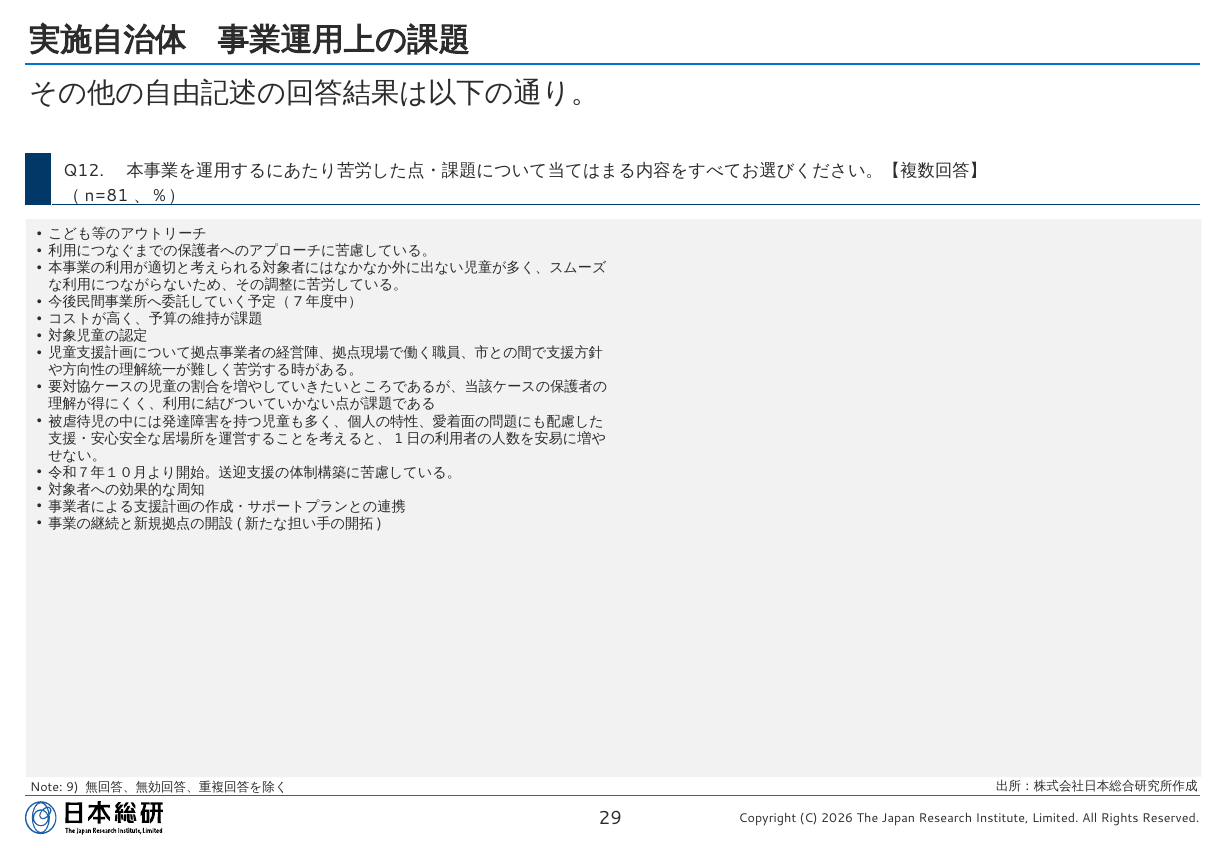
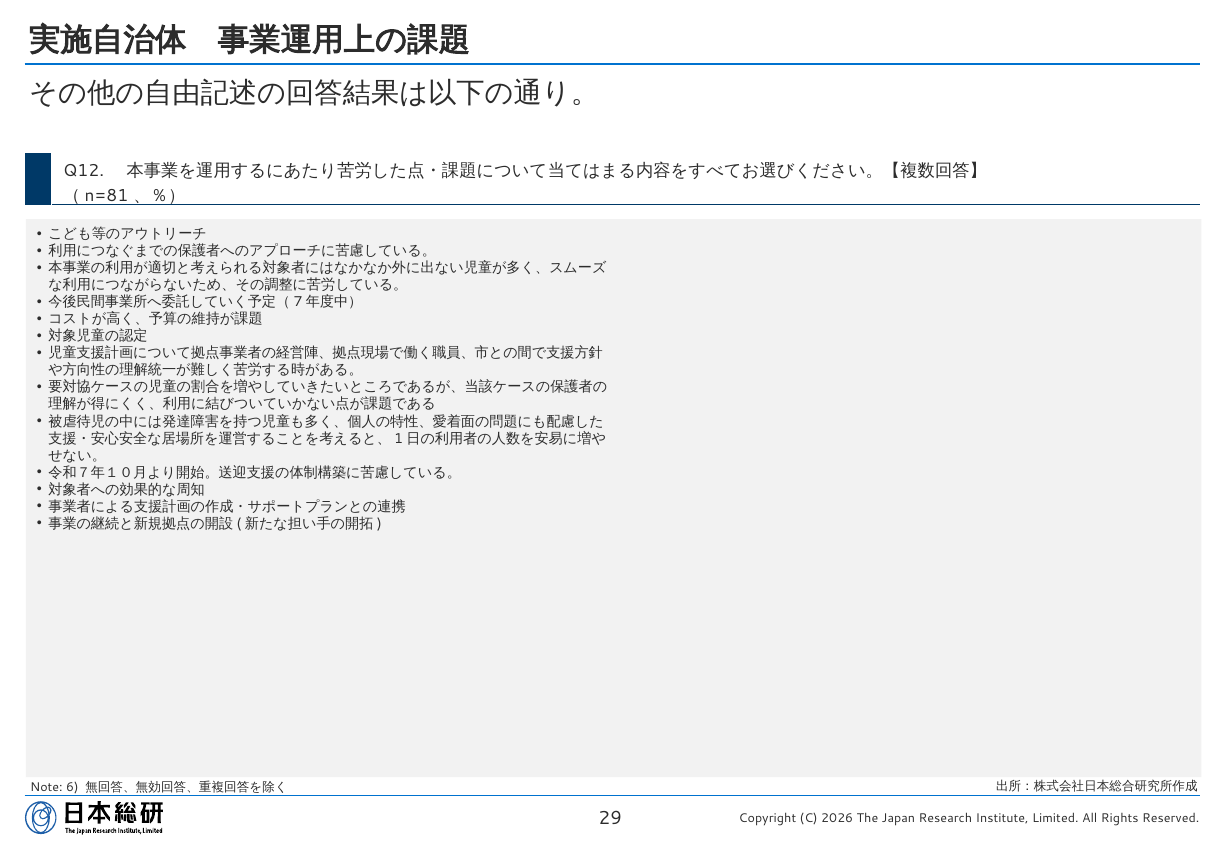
9: 9 -> 6 (72, 787)
